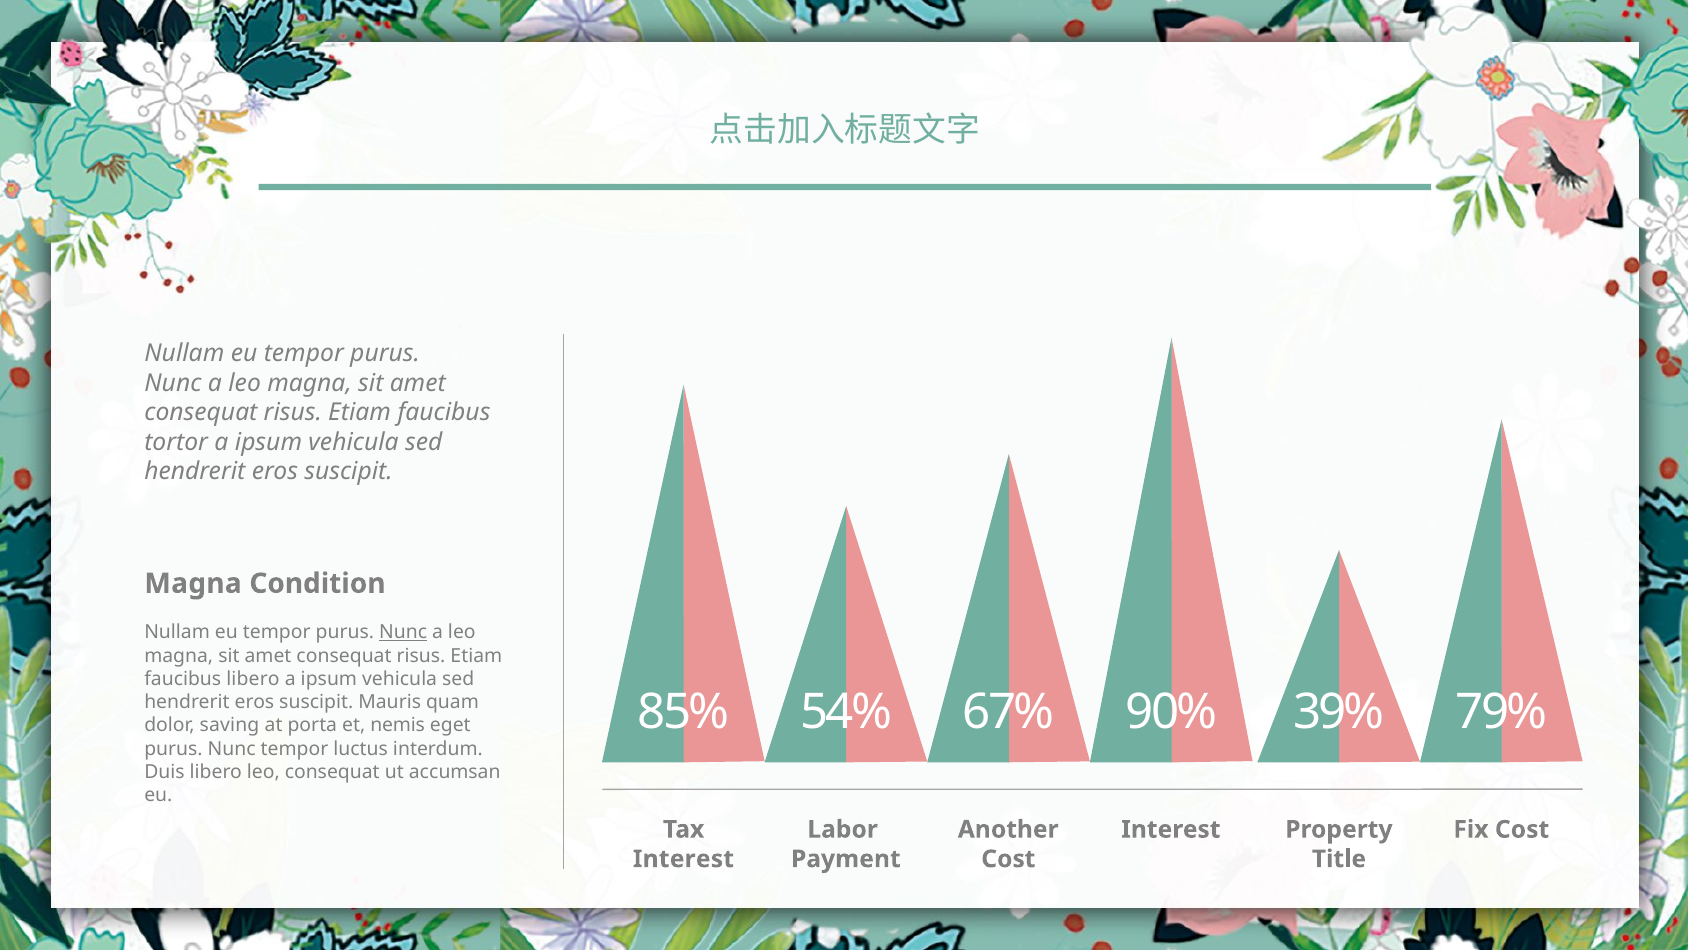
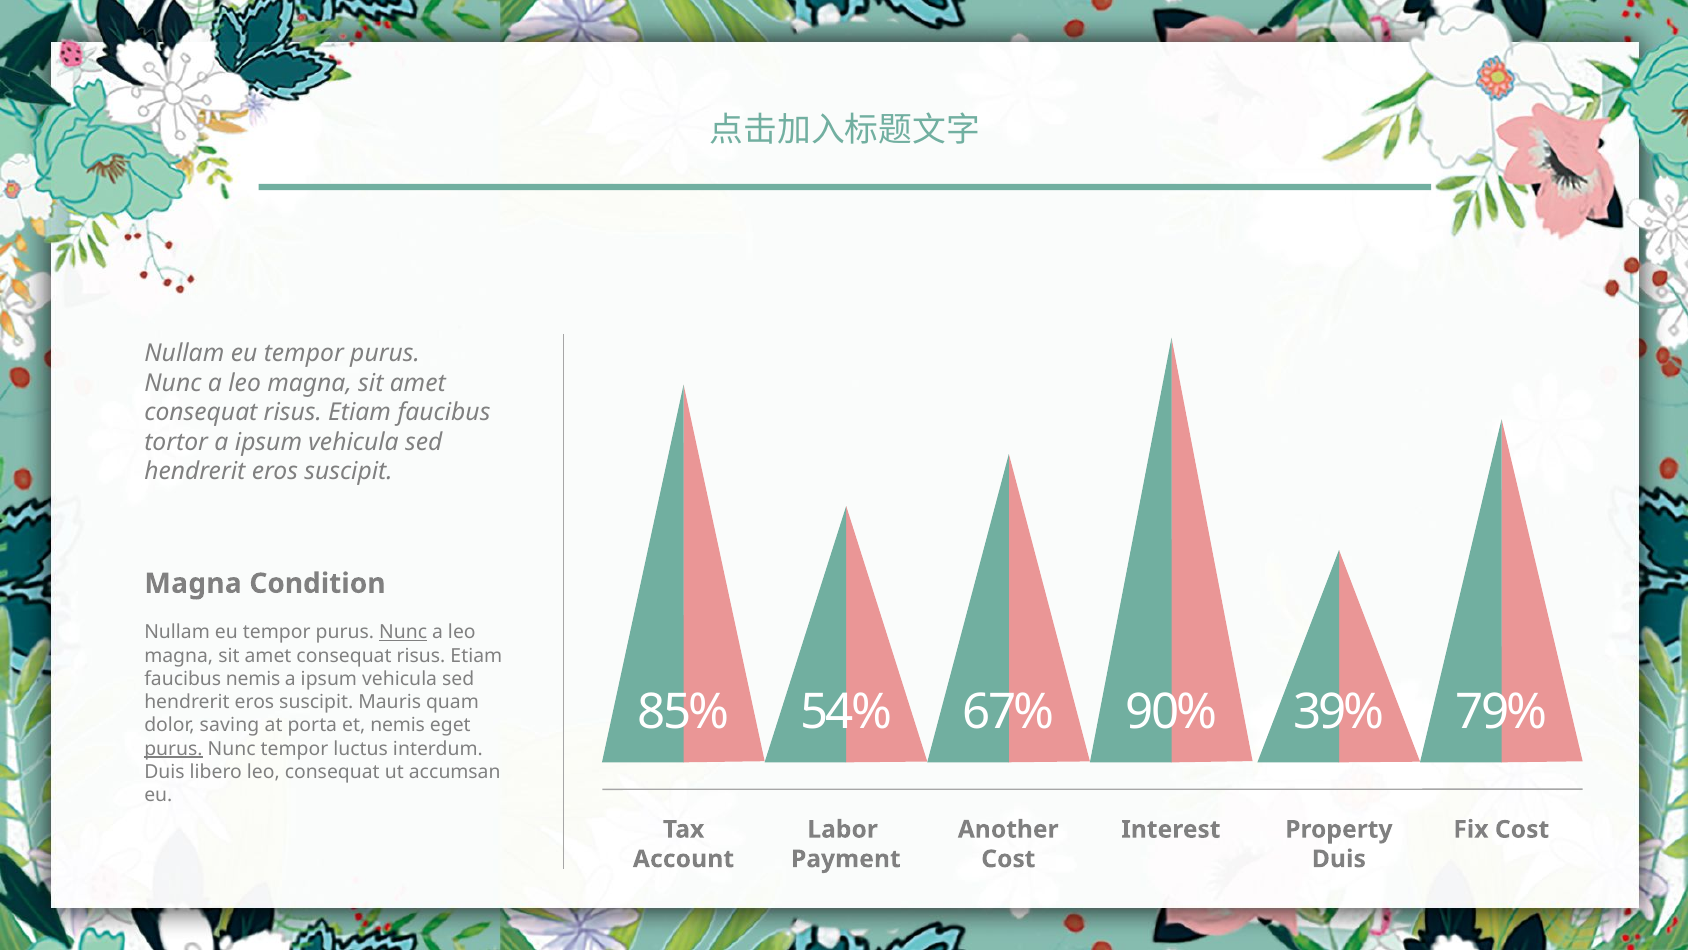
faucibus libero: libero -> nemis (253, 679)
purus underline: none -> present (173, 749)
Interest: Interest -> Account (683, 859)
Title: Title -> Duis (1339, 859)
